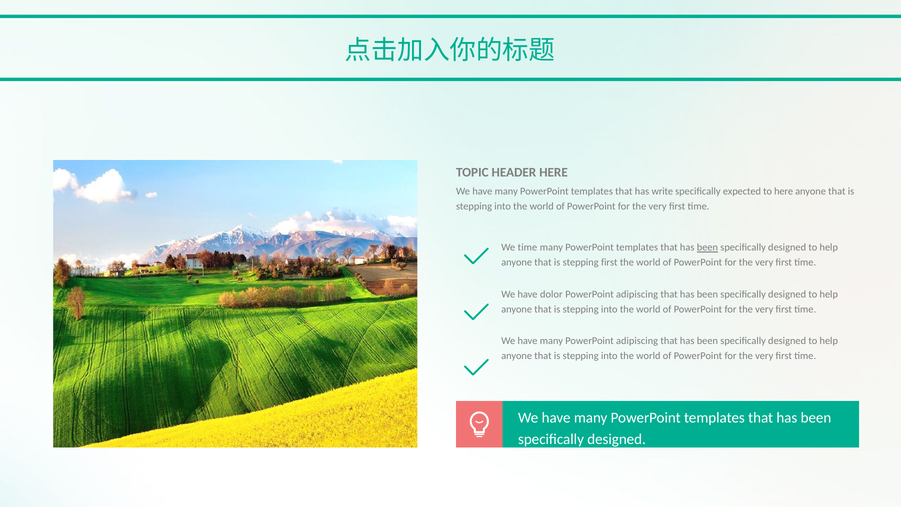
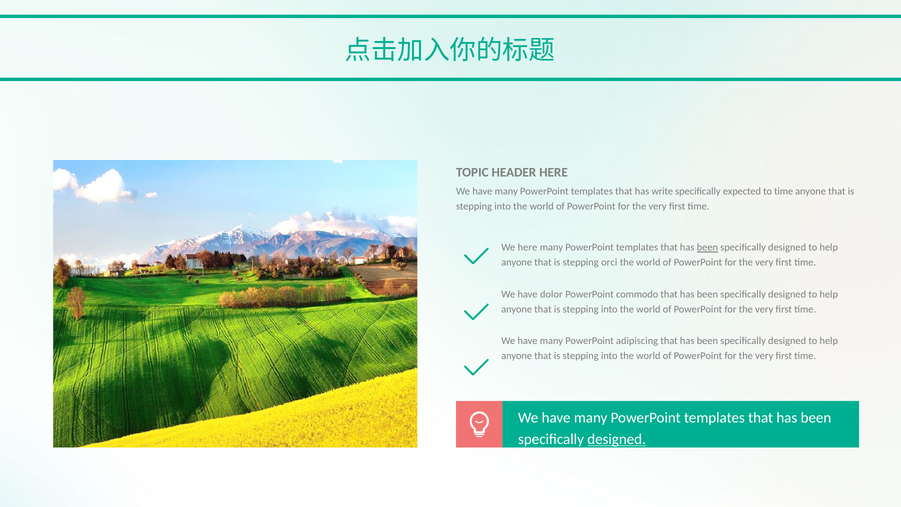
to here: here -> time (784, 191)
We time: time -> here (527, 248)
stepping first: first -> orci (609, 262)
adipiscing: adipiscing -> commodo (637, 294)
designed underline: none -> present (617, 439)
